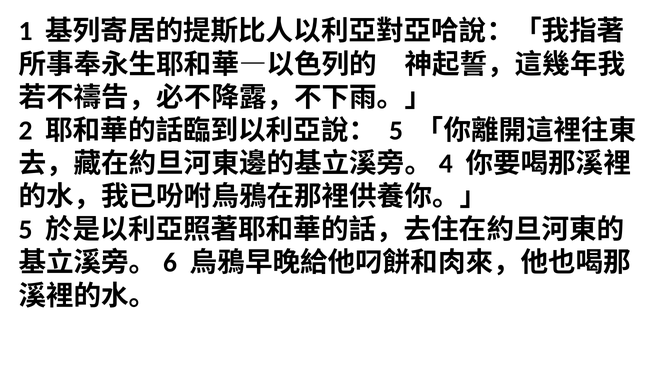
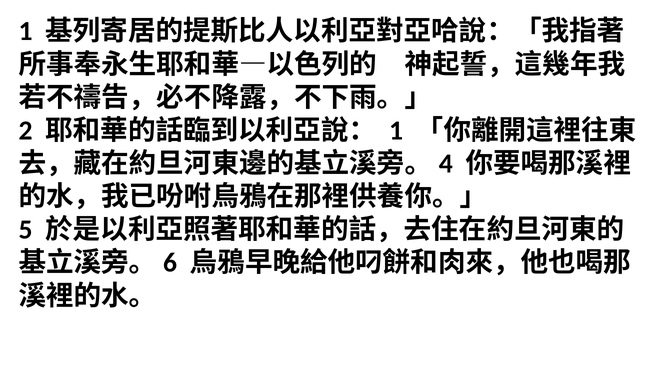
5: 5 -> 1 (396, 131)
